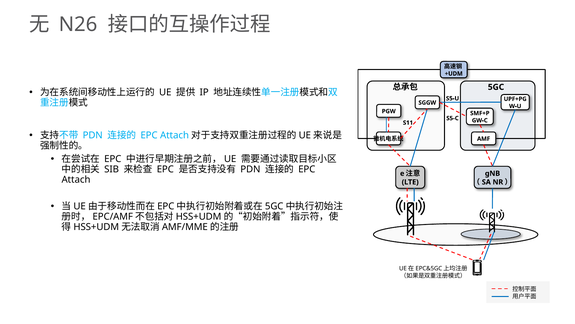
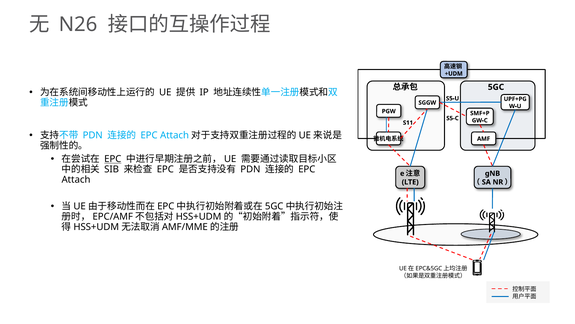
EPC underline: none -> present (113, 159)
